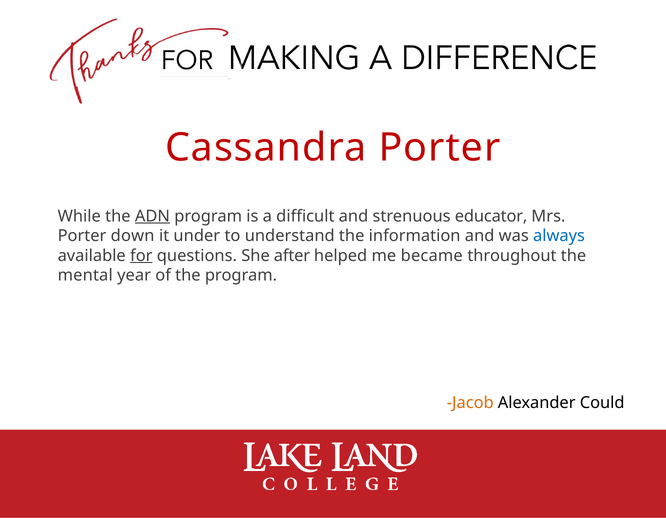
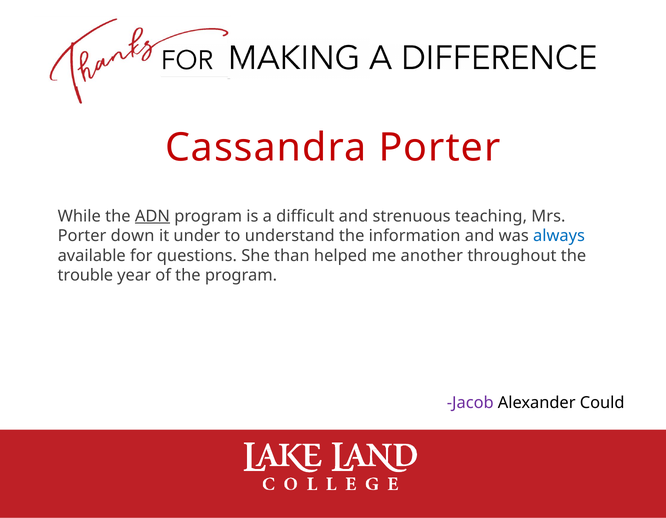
educator: educator -> teaching (491, 216)
for underline: present -> none (141, 256)
after: after -> than (292, 256)
became: became -> another (432, 256)
mental: mental -> trouble (85, 275)
Jacob colour: orange -> purple (470, 403)
